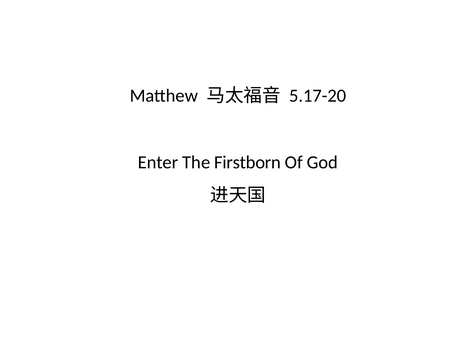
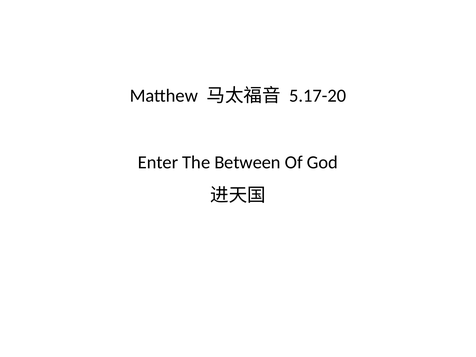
Firstborn: Firstborn -> Between (248, 162)
